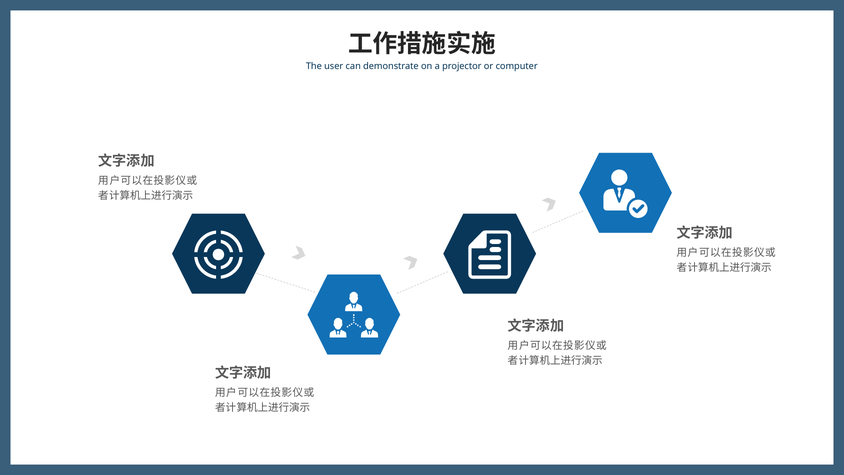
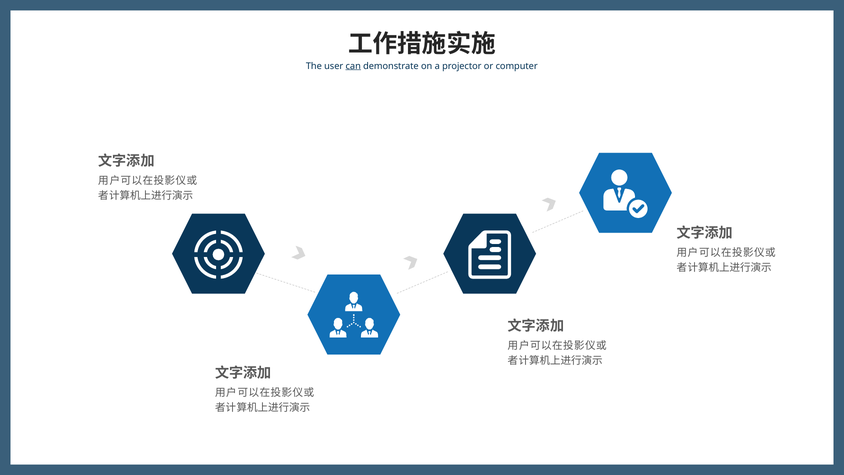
can underline: none -> present (353, 66)
